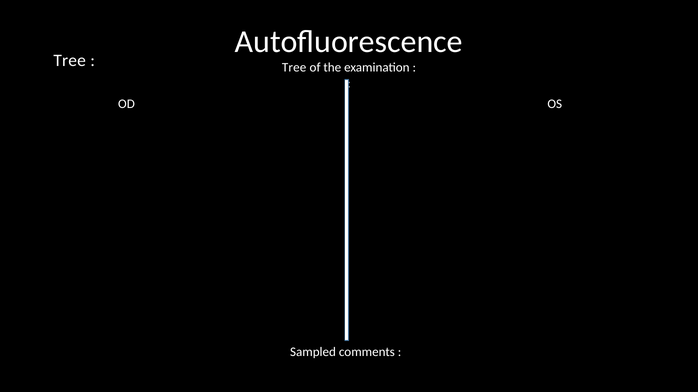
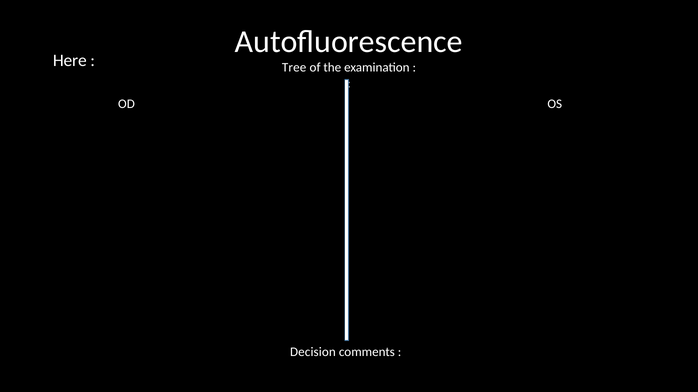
Tree: Tree -> Here (70, 61)
Sampled: Sampled -> Decision (313, 352)
